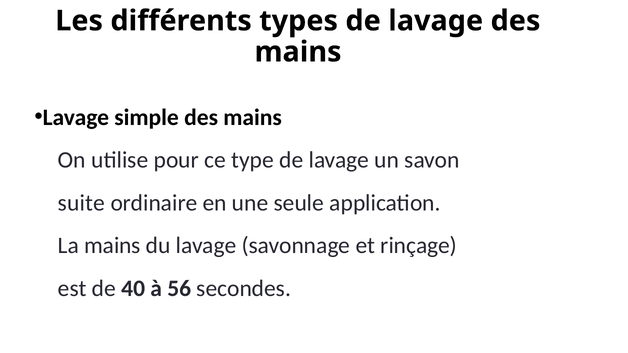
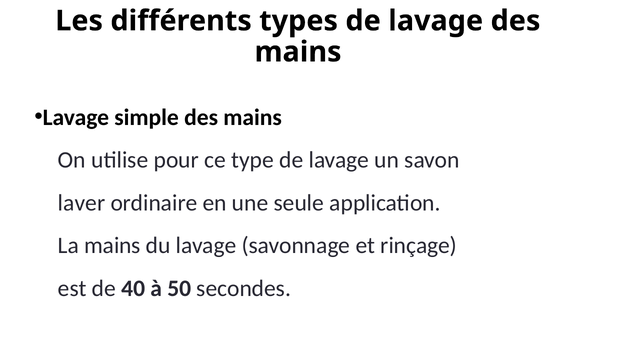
suite: suite -> laver (82, 203)
56: 56 -> 50 (179, 289)
